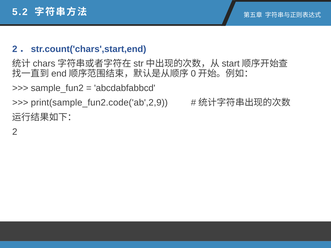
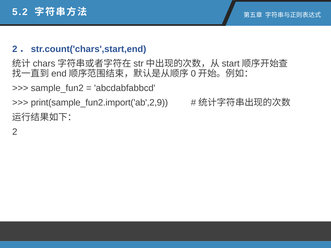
print(sample_fun2.code('ab',2,9: print(sample_fun2.code('ab',2,9 -> print(sample_fun2.import('ab',2,9 (99, 103)
